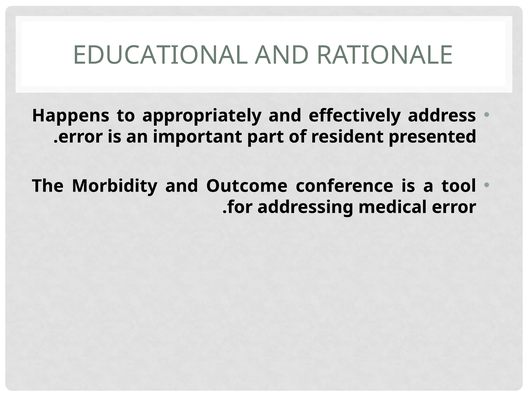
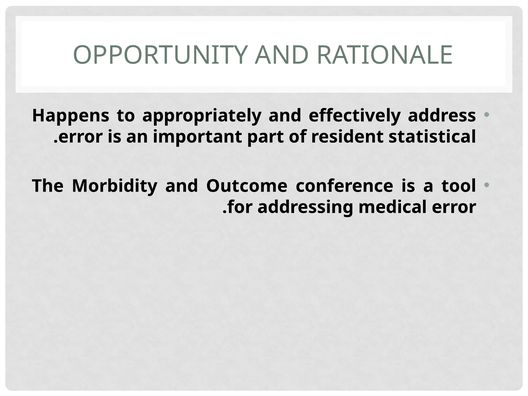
EDUCATIONAL: EDUCATIONAL -> OPPORTUNITY (160, 55)
presented: presented -> statistical (432, 137)
